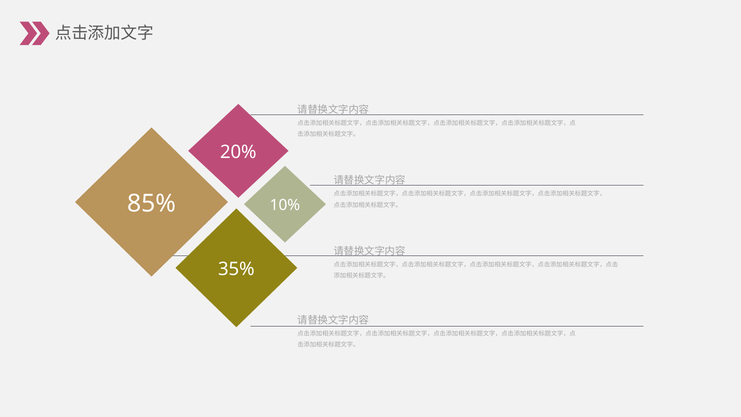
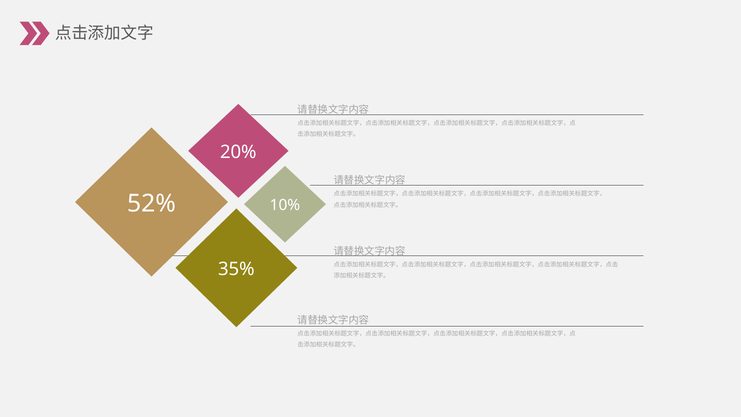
85%: 85% -> 52% (151, 204)
